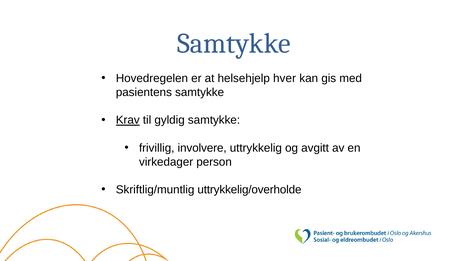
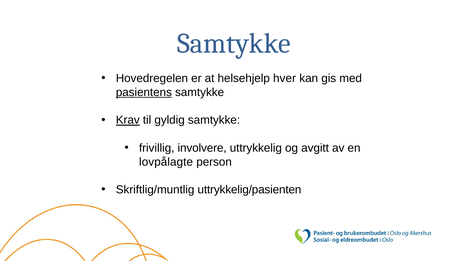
pasientens underline: none -> present (144, 92)
virkedager: virkedager -> lovpålagte (166, 162)
uttrykkelig/overholde: uttrykkelig/overholde -> uttrykkelig/pasienten (249, 190)
